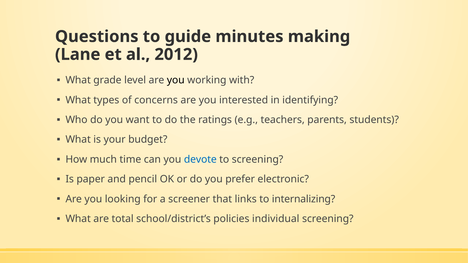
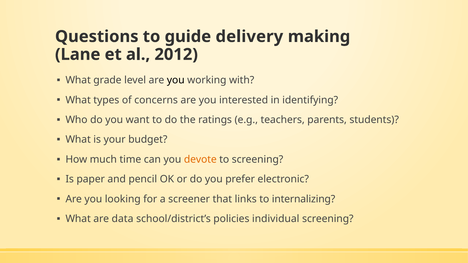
minutes: minutes -> delivery (249, 37)
devote colour: blue -> orange (200, 160)
total: total -> data (123, 219)
